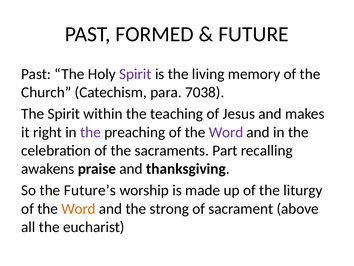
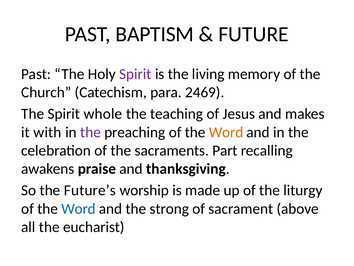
FORMED: FORMED -> BAPTISM (155, 34)
7038: 7038 -> 2469 (205, 92)
within: within -> whole (103, 114)
right: right -> with (47, 132)
Word colour: purple -> orange (226, 132)
Word colour: orange -> blue (79, 208)
